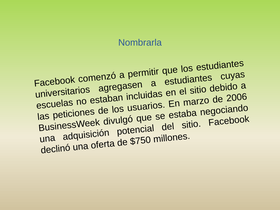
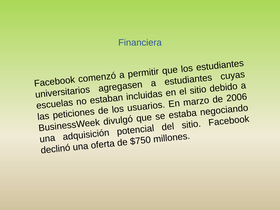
Nombrarla: Nombrarla -> Financiera (140, 43)
